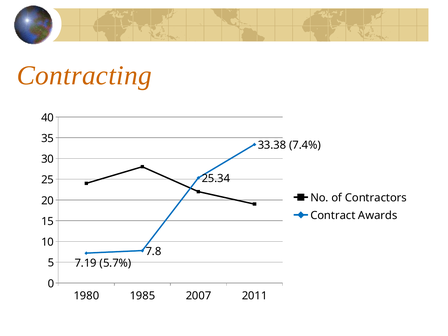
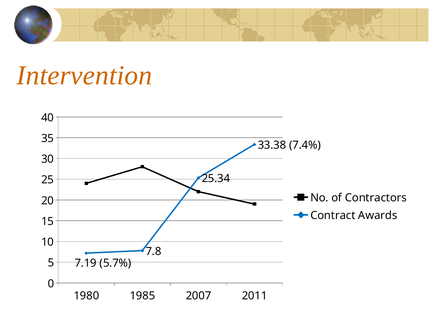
Contracting: Contracting -> Intervention (84, 75)
